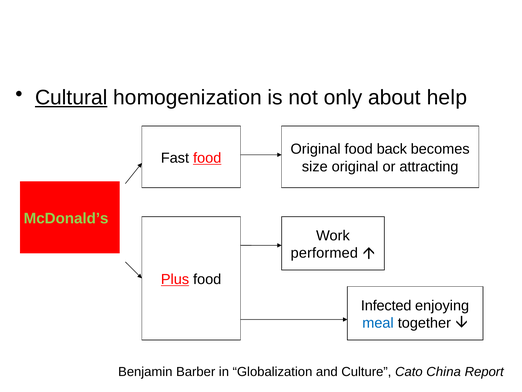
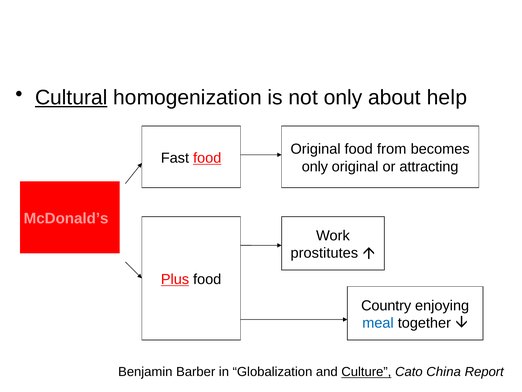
back: back -> from (392, 149)
size: size -> only (315, 166)
McDonald’s colour: light green -> pink (66, 218)
performed: performed -> prostitutes (324, 253)
Infected: Infected -> Country (386, 305)
Culture underline: none -> present (366, 372)
